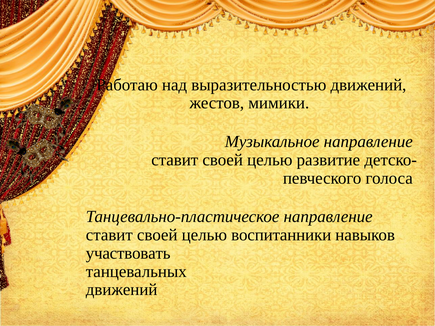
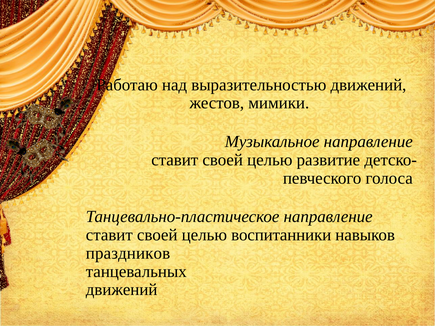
участвовать: участвовать -> праздников (128, 253)
